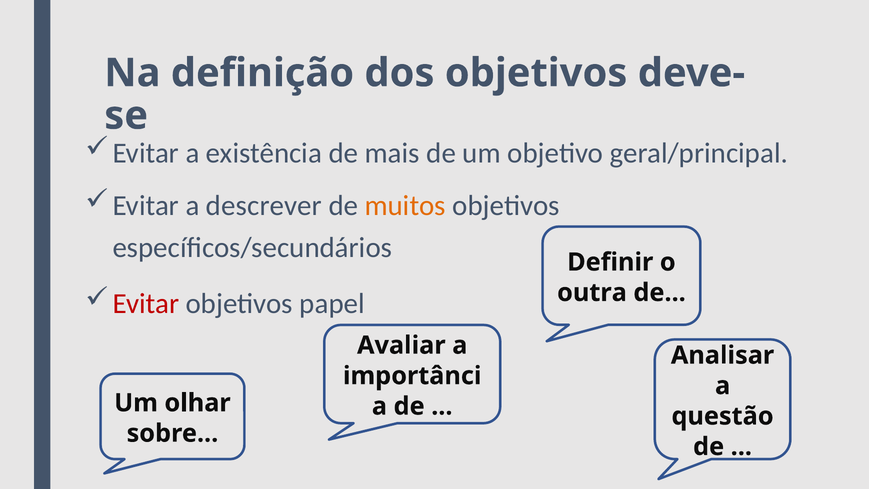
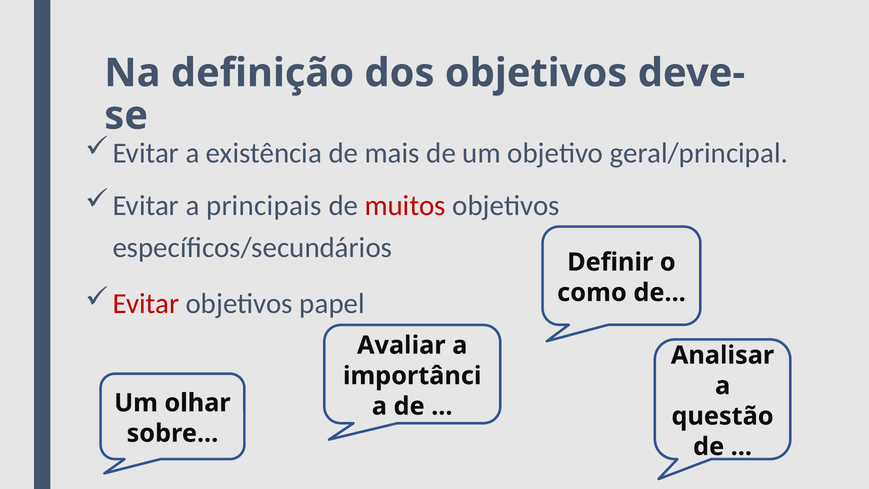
descrever: descrever -> principais (264, 206)
muitos colour: orange -> red (405, 206)
outra: outra -> como (592, 293)
